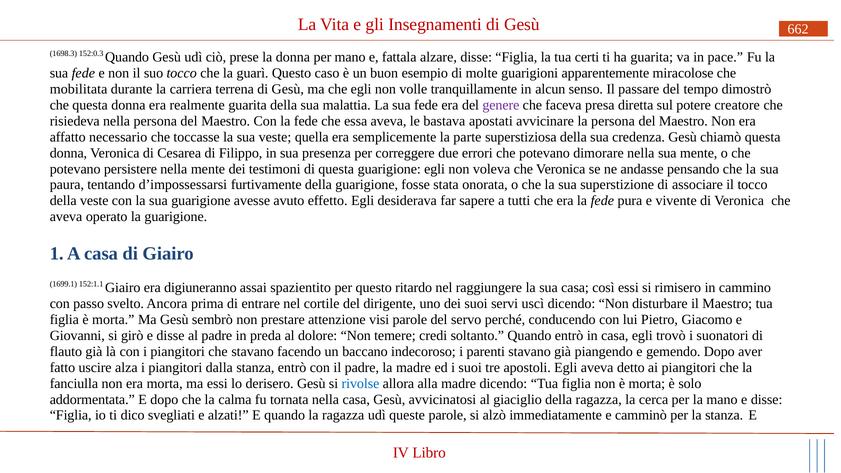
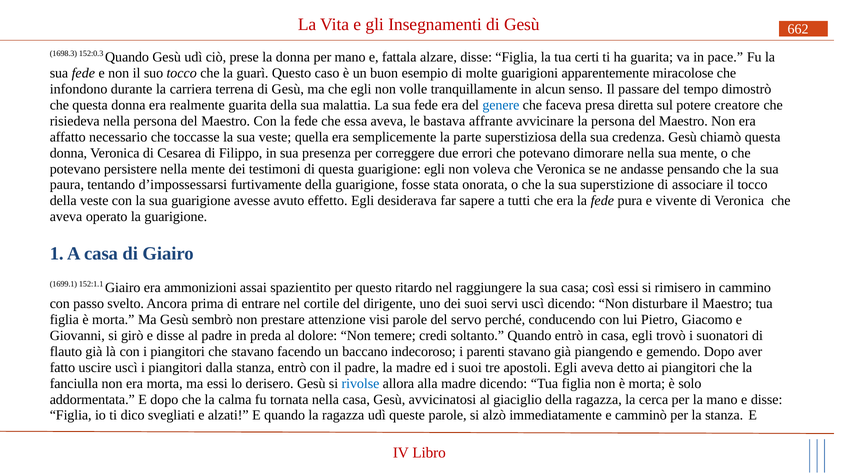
mobilitata: mobilitata -> infondono (79, 89)
genere colour: purple -> blue (501, 105)
apostati: apostati -> affrante (491, 121)
digiuneranno: digiuneranno -> ammonizioni (200, 288)
uscire alza: alza -> uscì (126, 368)
